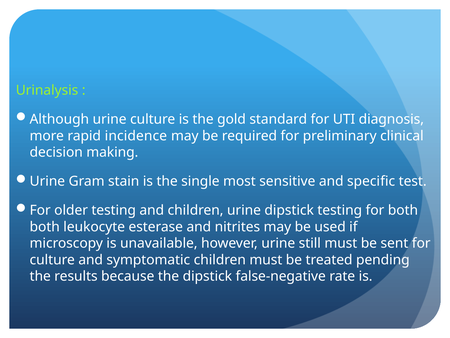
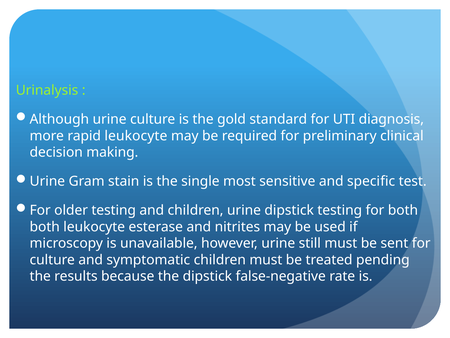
rapid incidence: incidence -> leukocyte (136, 136)
